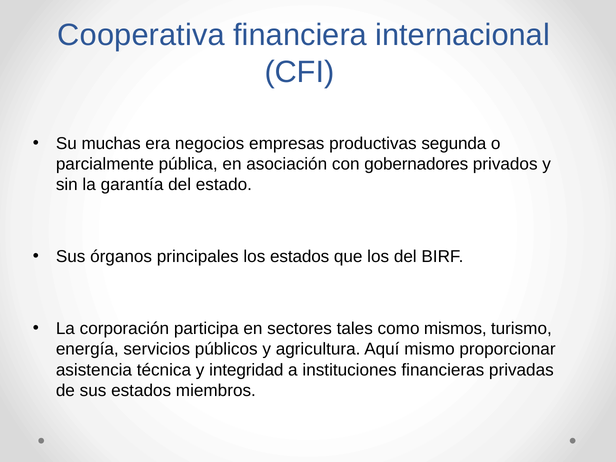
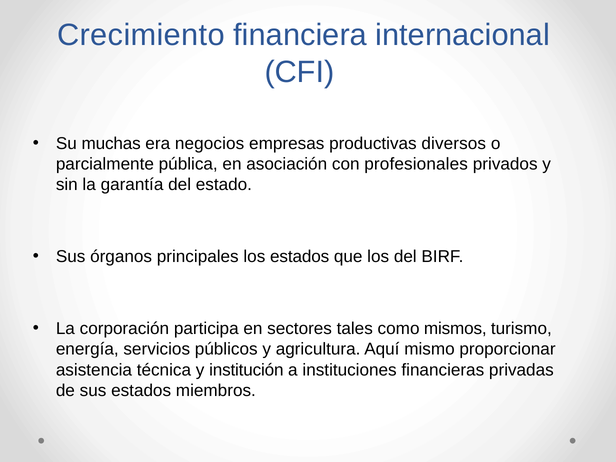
Cooperativa: Cooperativa -> Crecimiento (141, 35)
segunda: segunda -> diversos (454, 144)
gobernadores: gobernadores -> profesionales (416, 164)
integridad: integridad -> institución (246, 370)
